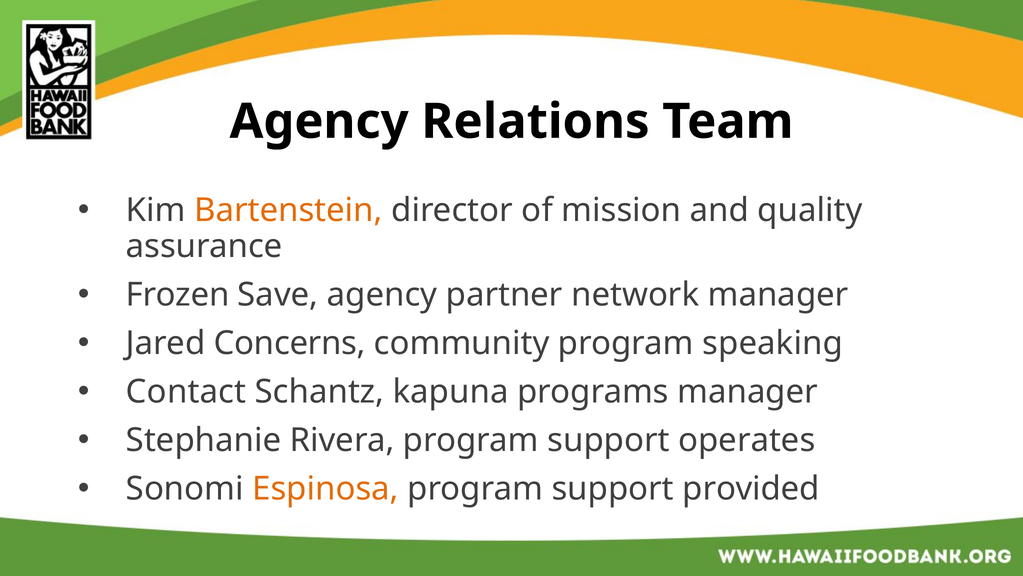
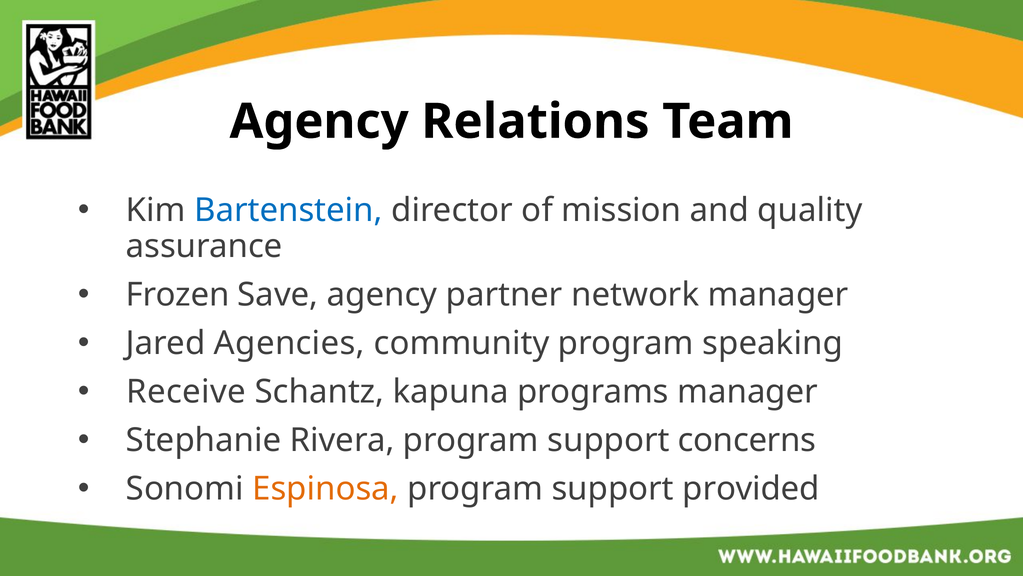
Bartenstein colour: orange -> blue (288, 210)
Concerns: Concerns -> Agencies (289, 343)
Contact: Contact -> Receive (186, 391)
operates: operates -> concerns (747, 440)
